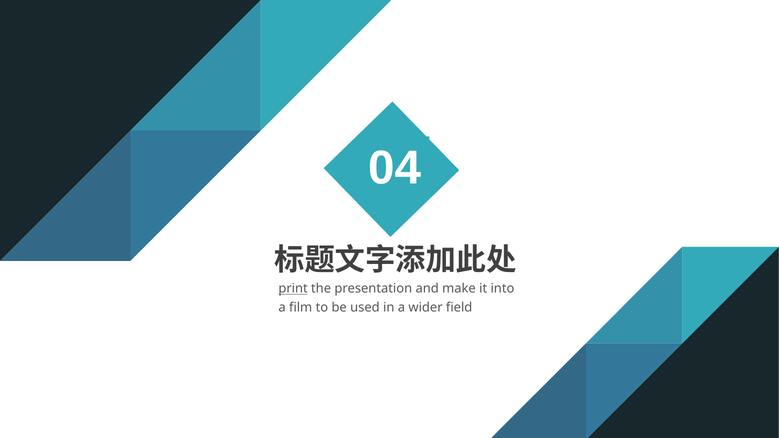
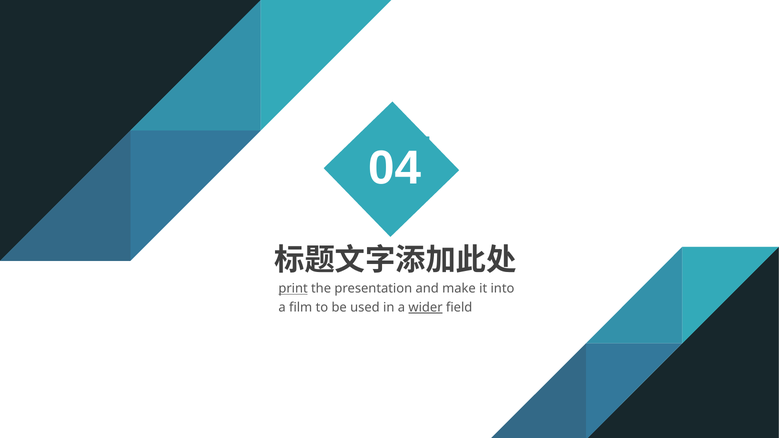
wider underline: none -> present (426, 308)
